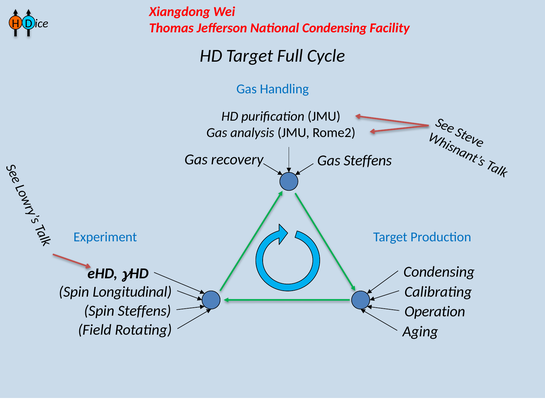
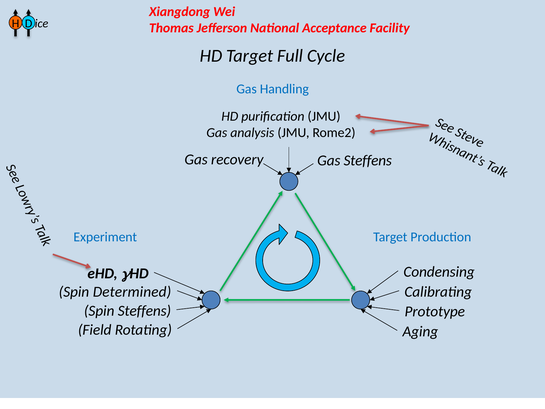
National Condensing: Condensing -> Acceptance (334, 28)
Longitudinal: Longitudinal -> Determined (132, 292)
Operation: Operation -> Prototype (435, 311)
